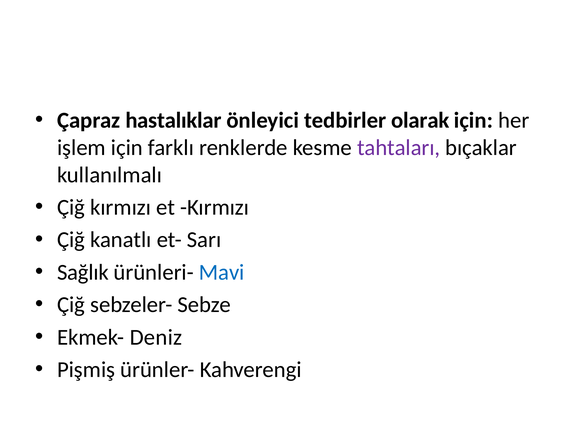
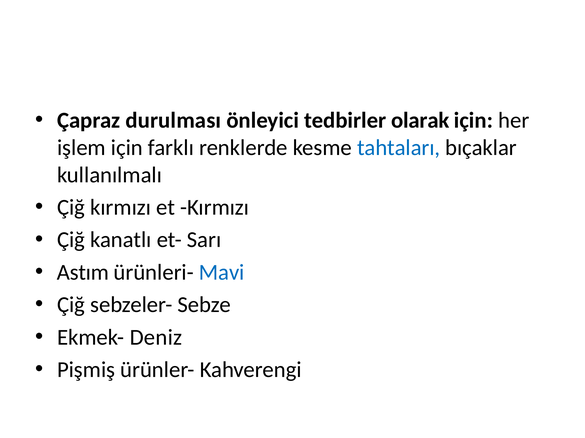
hastalıklar: hastalıklar -> durulması (173, 121)
tahtaları colour: purple -> blue (399, 148)
Sağlık: Sağlık -> Astım (83, 273)
